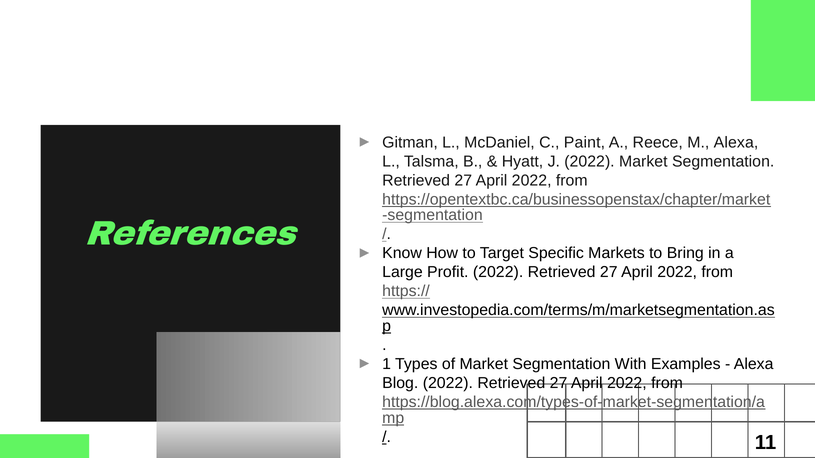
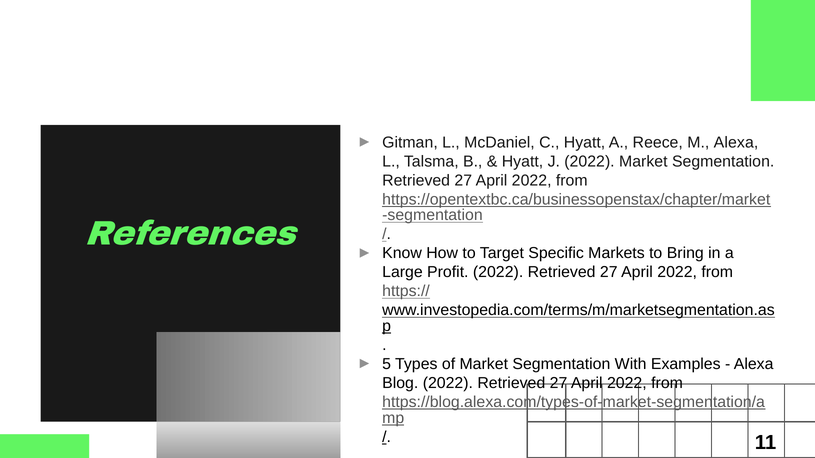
C Paint: Paint -> Hyatt (585, 142)
1: 1 -> 5 (387, 364)
